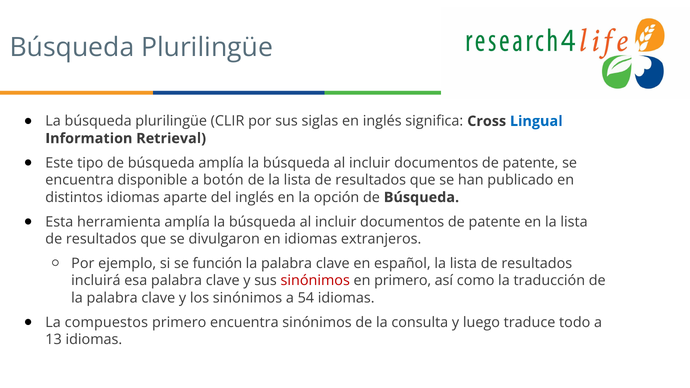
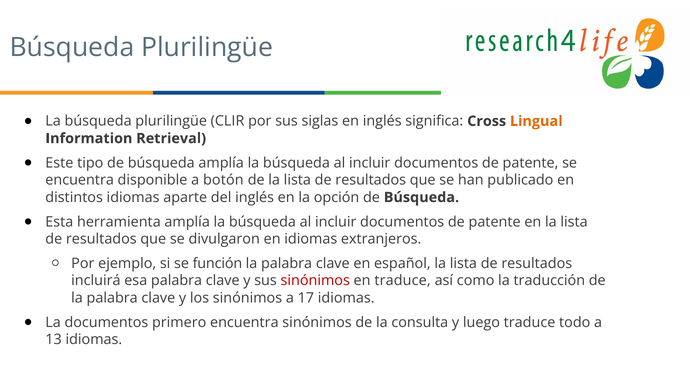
Lingual colour: blue -> orange (536, 121)
en primero: primero -> traduce (403, 281)
54: 54 -> 17 (306, 298)
La compuestos: compuestos -> documentos (106, 323)
